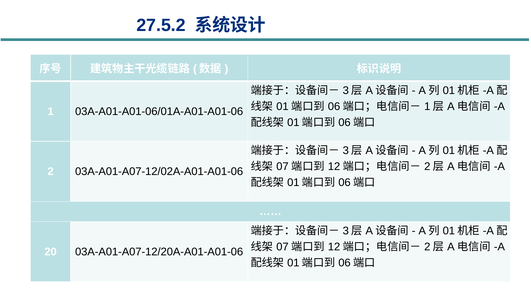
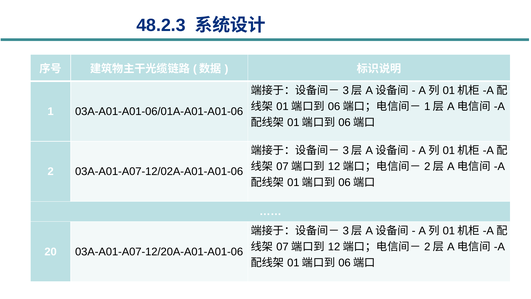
27.5.2: 27.5.2 -> 48.2.3 (161, 25)
